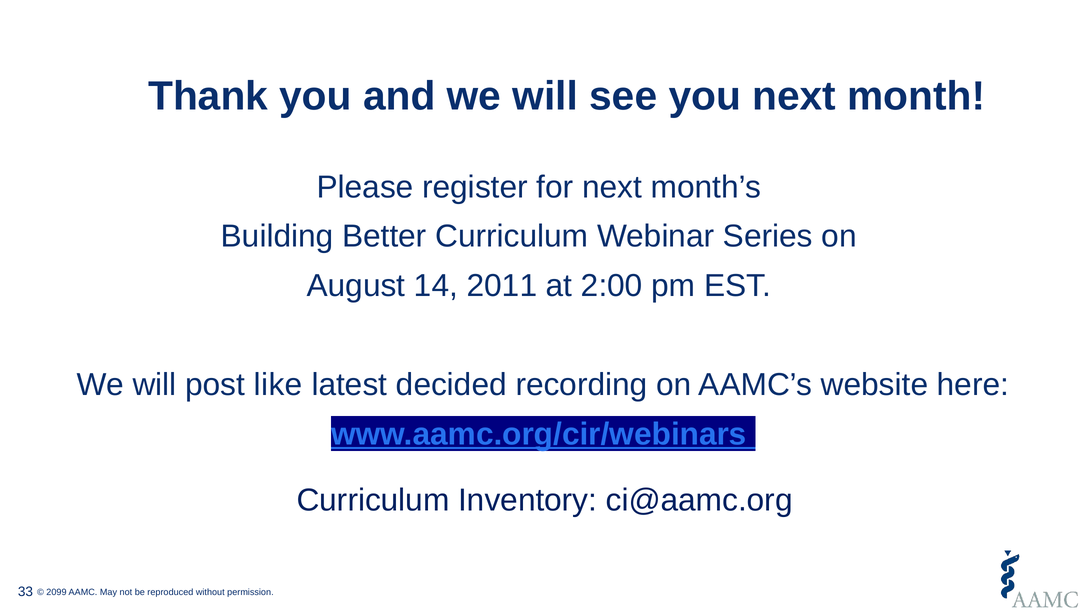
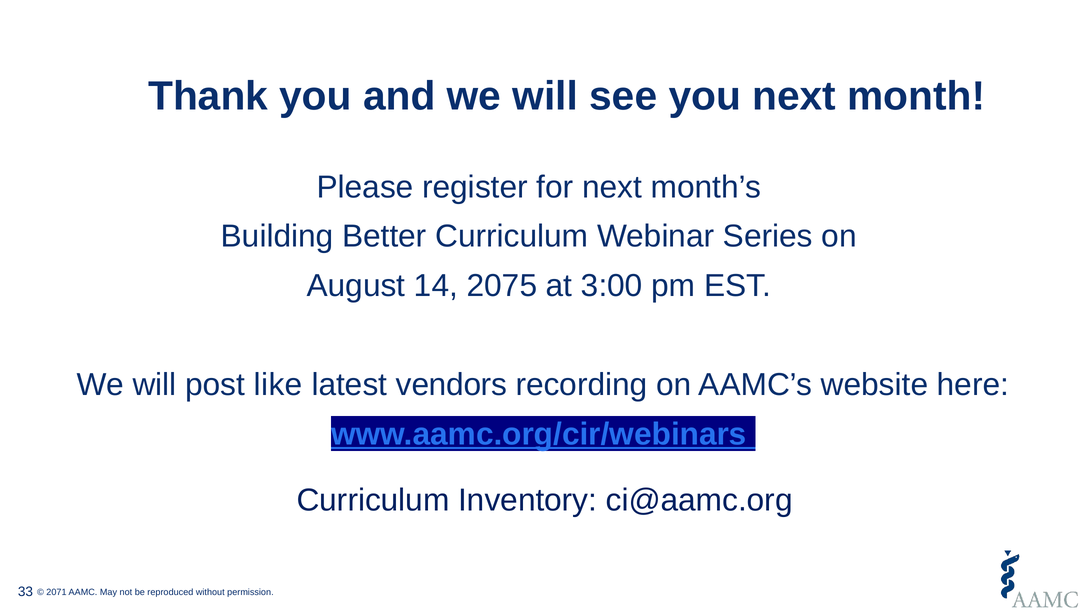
2011: 2011 -> 2075 (502, 286)
2:00: 2:00 -> 3:00 (612, 286)
decided: decided -> vendors (452, 384)
2099: 2099 -> 2071 (56, 591)
